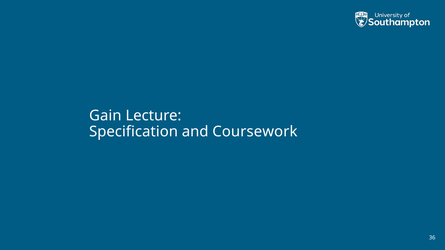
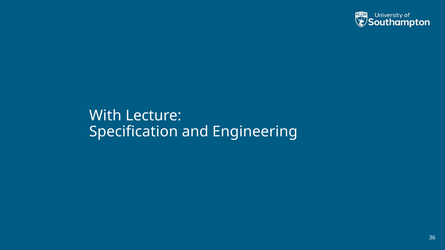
Gain: Gain -> With (105, 116)
Coursework: Coursework -> Engineering (255, 132)
